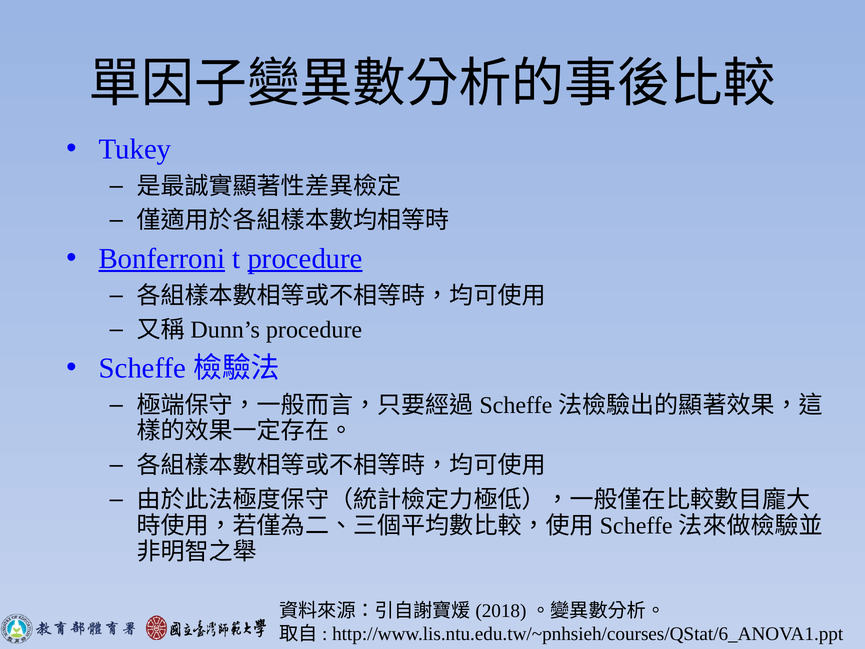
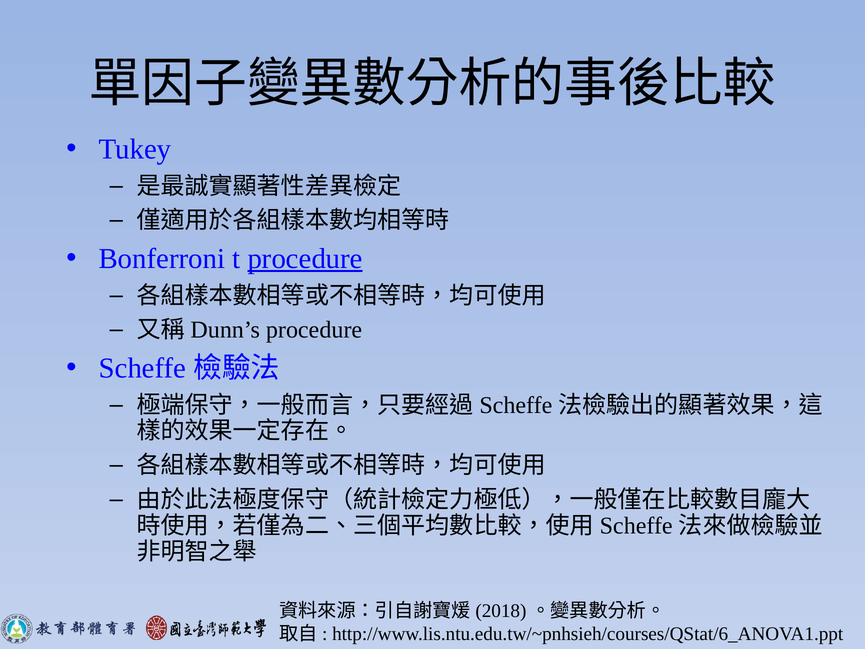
Bonferroni underline: present -> none (162, 258)
